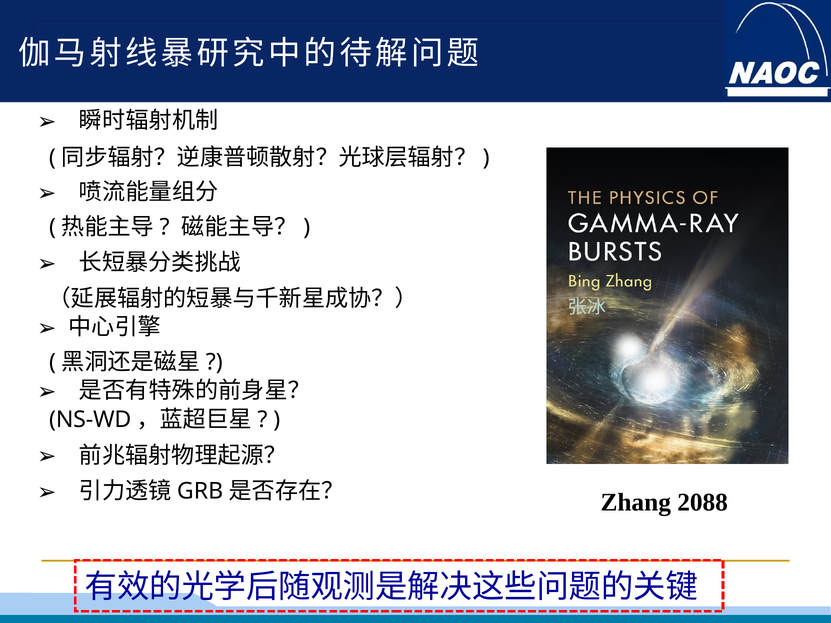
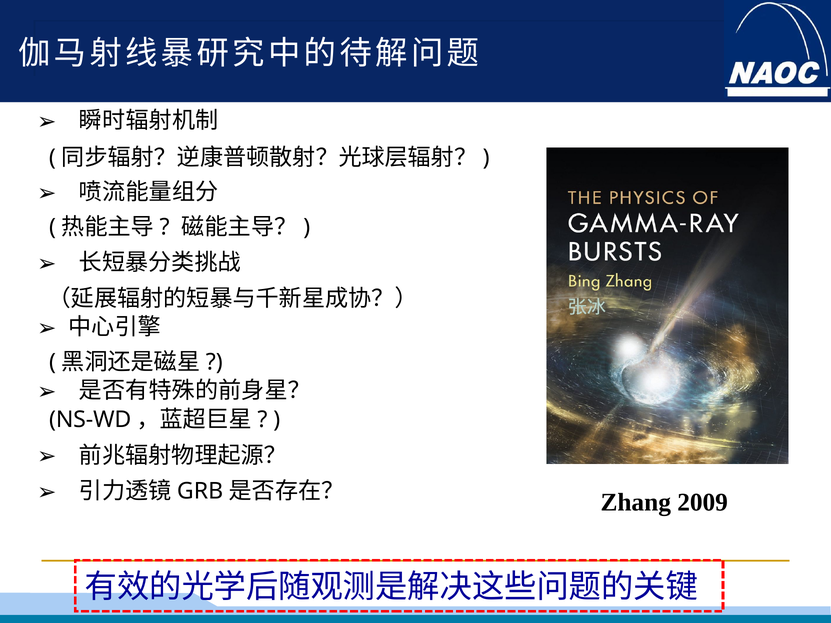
2088: 2088 -> 2009 (703, 503)
